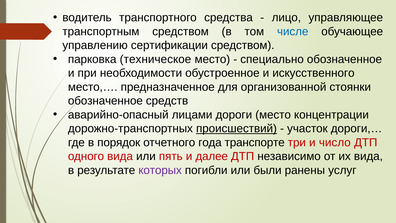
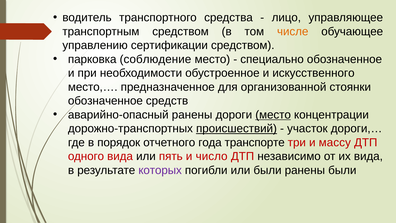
числе colour: blue -> orange (293, 31)
техническое: техническое -> соблюдение (155, 59)
аварийно-опасный лицами: лицами -> ранены (192, 115)
место underline: none -> present (273, 115)
число: число -> массу (335, 142)
далее: далее -> число (212, 156)
ранены услуг: услуг -> были (342, 170)
